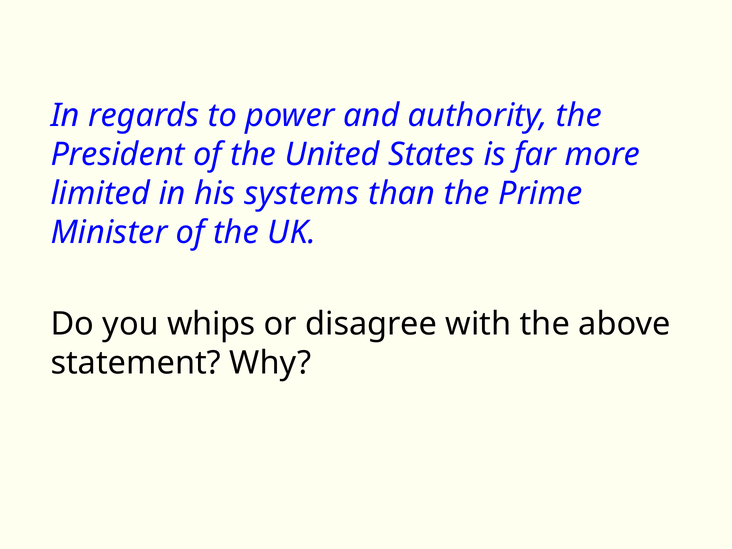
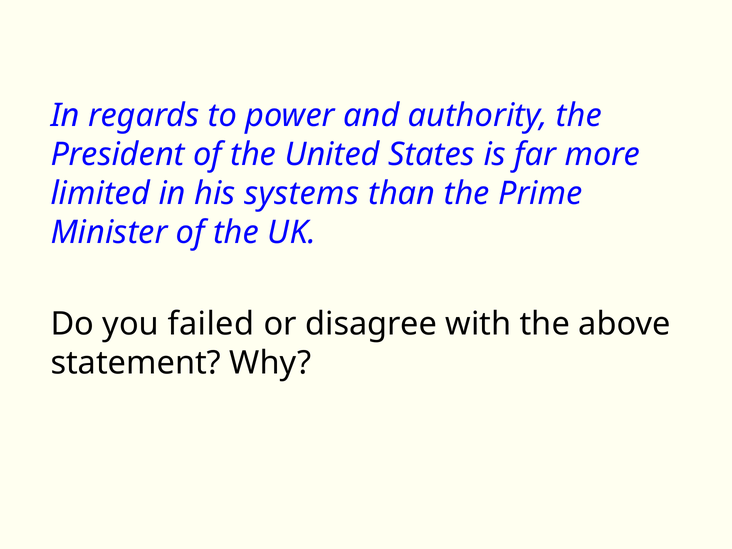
whips: whips -> failed (211, 324)
